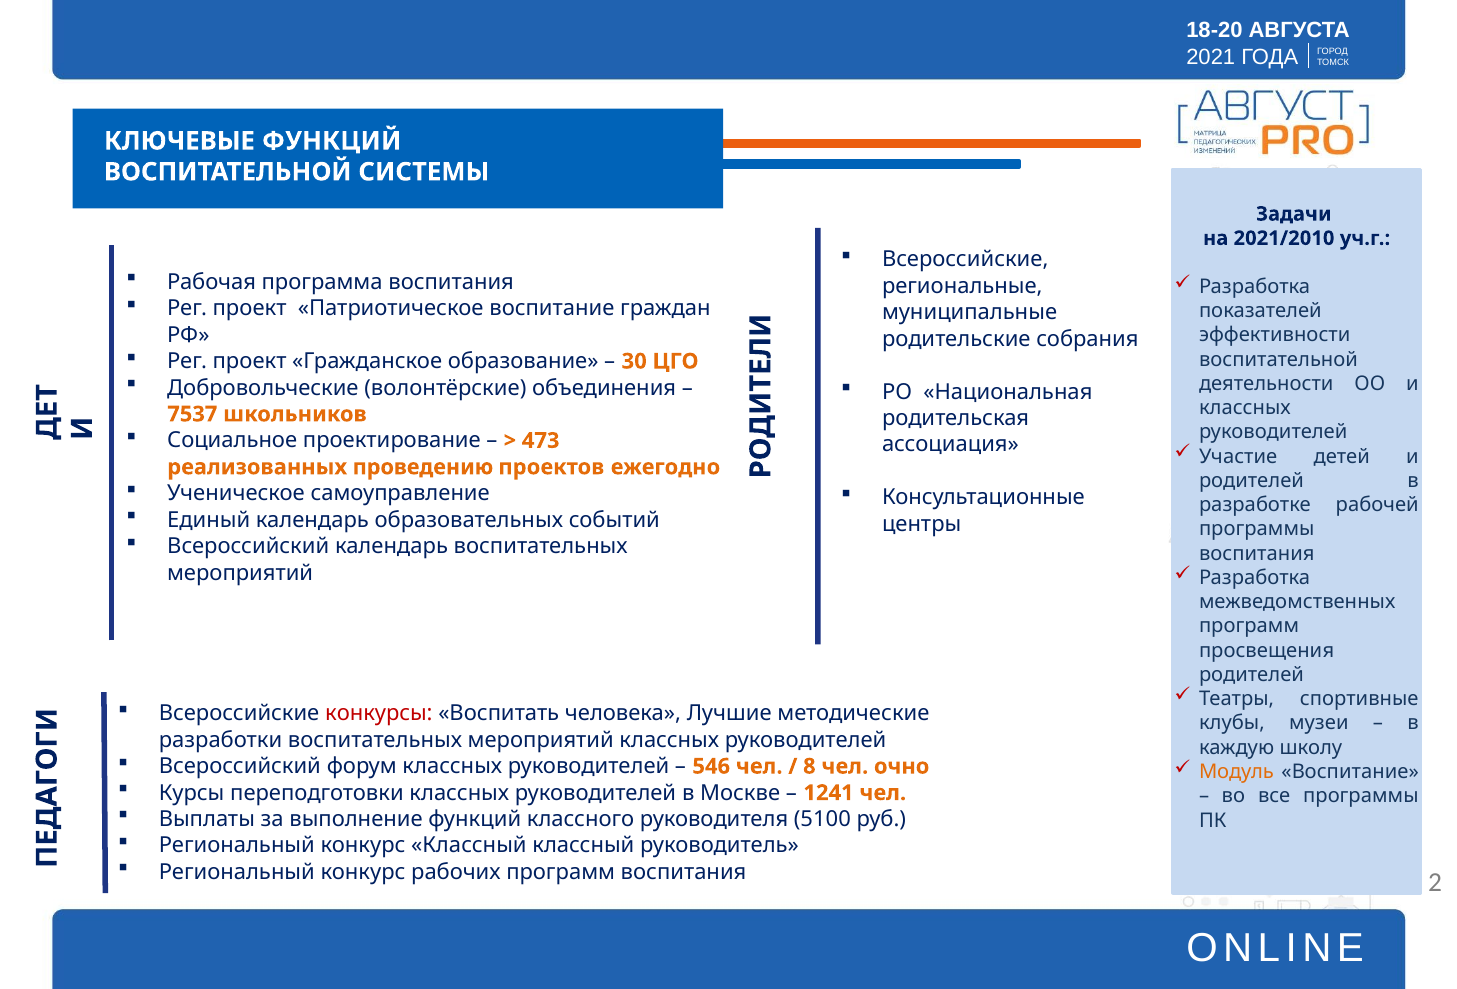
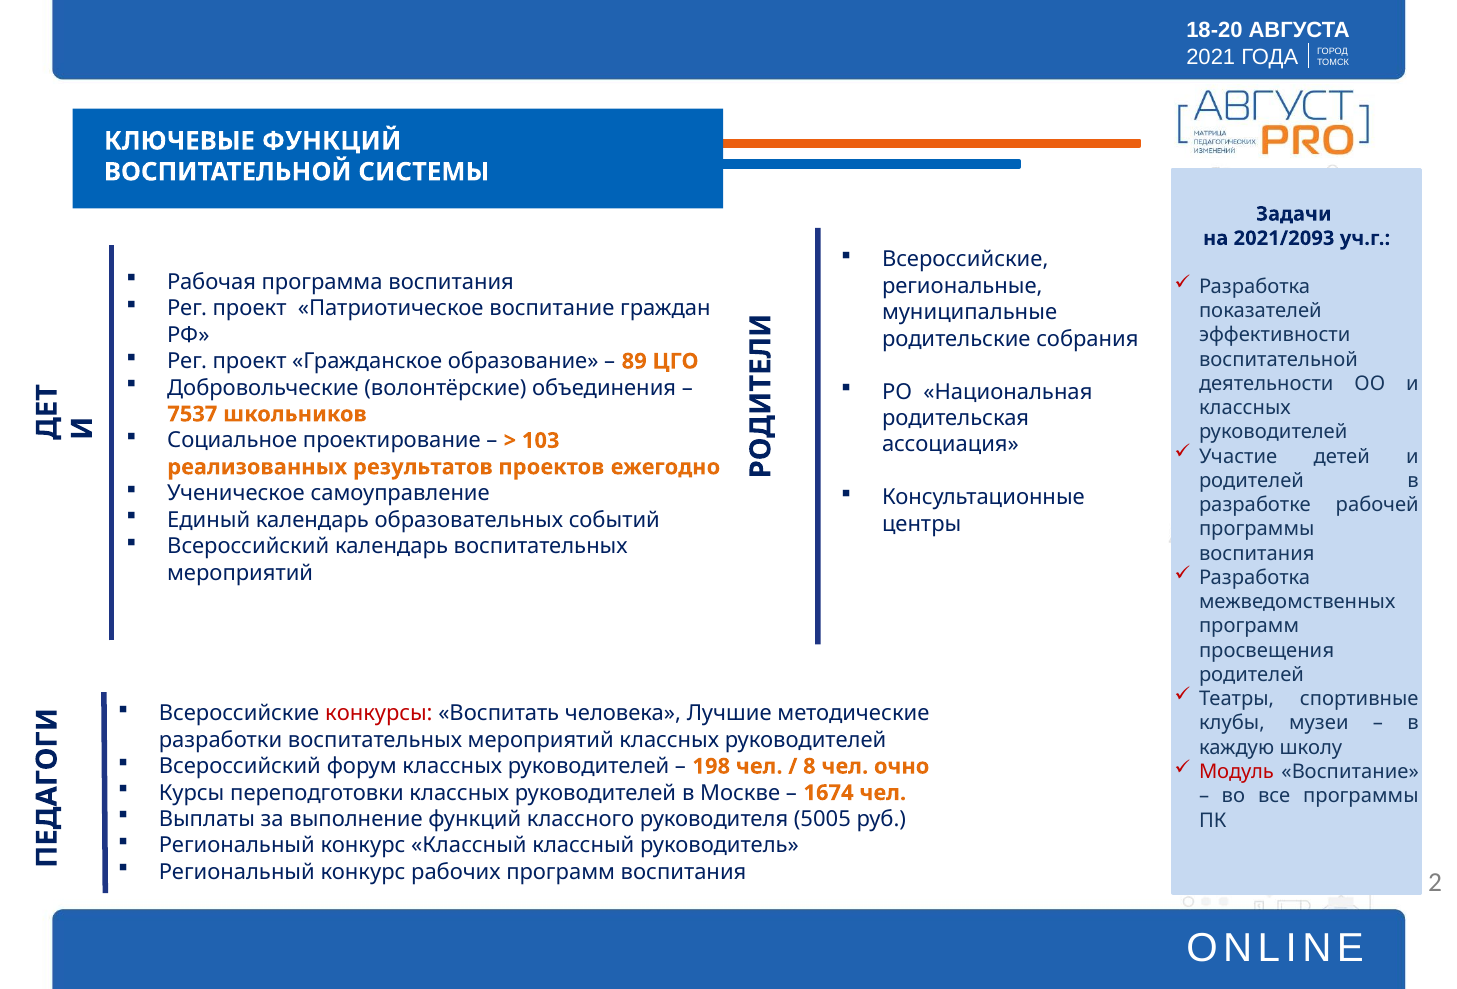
2021/2010: 2021/2010 -> 2021/2093 (1284, 238)
30: 30 -> 89 (634, 361)
473: 473 -> 103 (541, 440)
проведению: проведению -> результатов (423, 467)
546: 546 -> 198 (711, 766)
Модуль colour: orange -> red (1236, 772)
1241: 1241 -> 1674 (829, 793)
5100: 5100 -> 5005 (822, 819)
